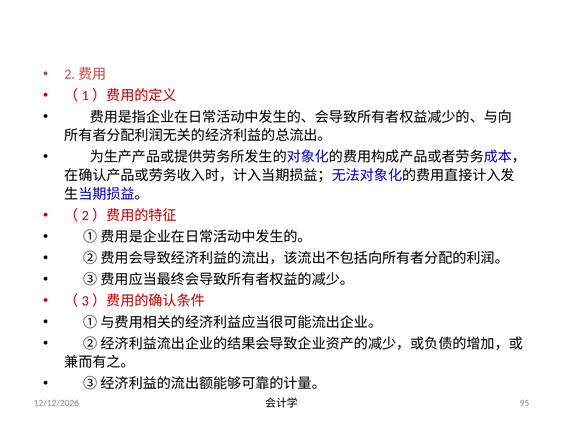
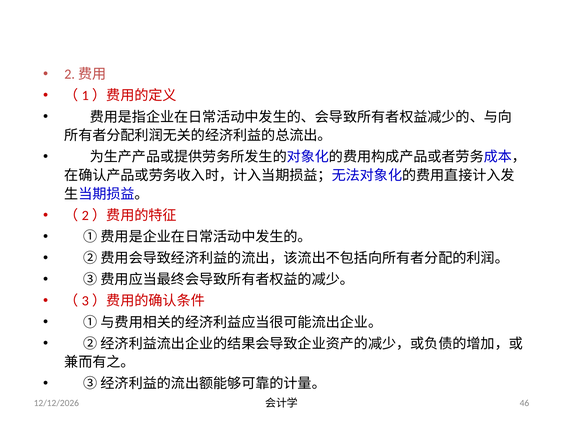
95: 95 -> 46 (524, 403)
